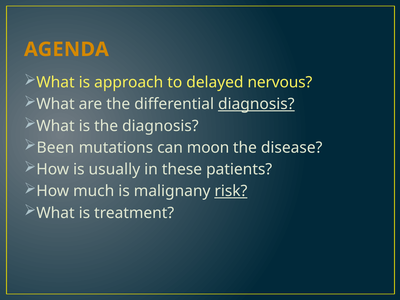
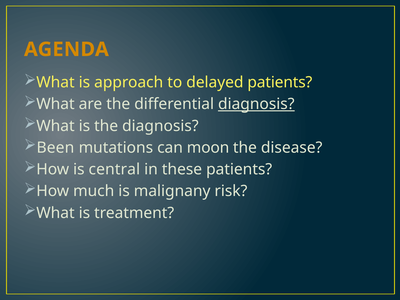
delayed nervous: nervous -> patients (280, 82)
usually: usually -> central (114, 169)
risk underline: present -> none (231, 191)
